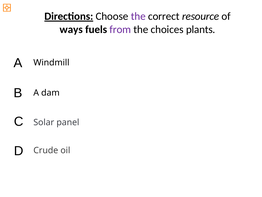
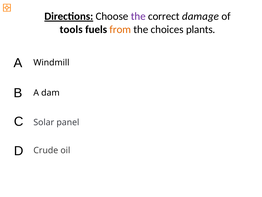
resource: resource -> damage (201, 16)
ways: ways -> tools (71, 29)
from colour: purple -> orange (120, 29)
